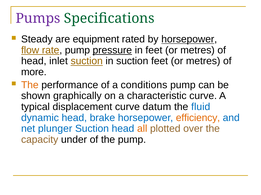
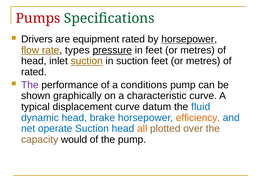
Pumps colour: purple -> red (38, 18)
Steady: Steady -> Drivers (37, 39)
rate pump: pump -> types (77, 50)
more: more -> rated (34, 72)
The colour: orange -> purple (30, 85)
plunger: plunger -> operate (55, 129)
under: under -> would (74, 140)
